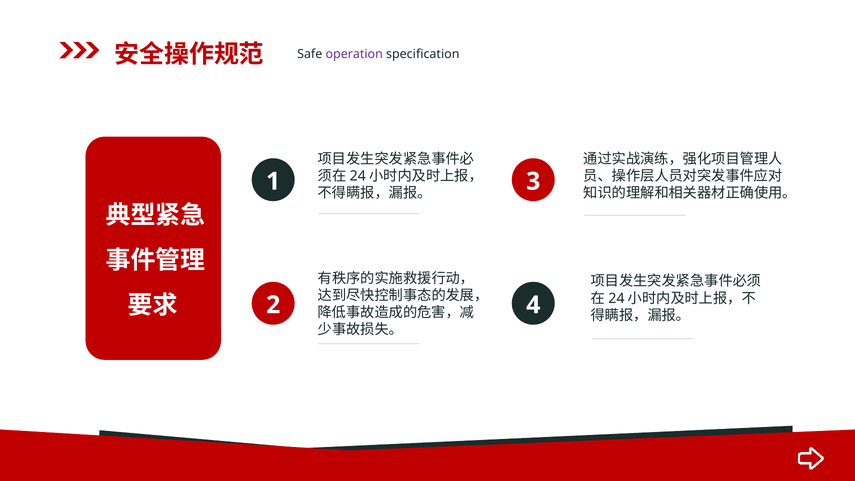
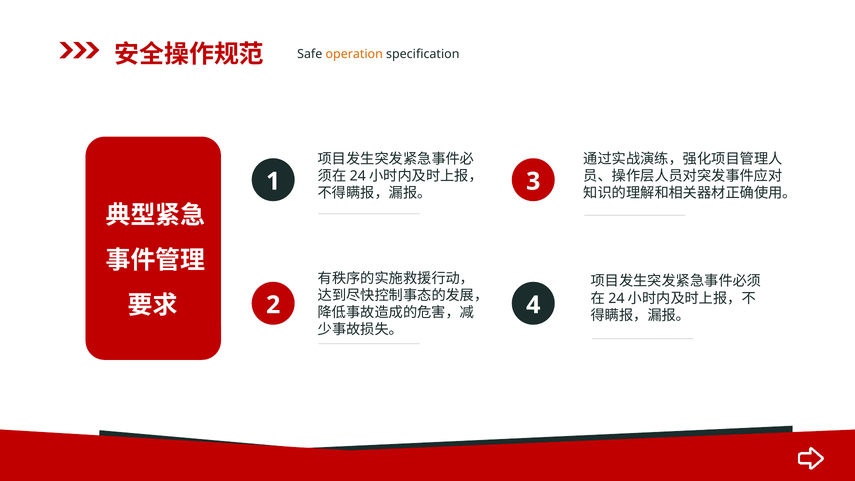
operation colour: purple -> orange (354, 54)
